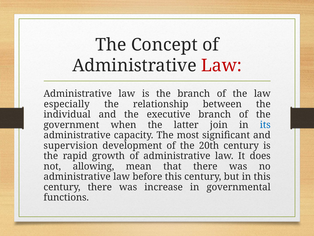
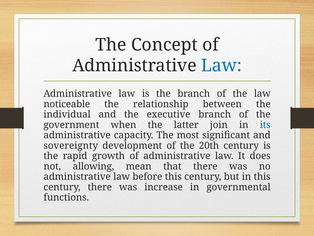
Law colour: red -> blue (221, 66)
especially: especially -> noticeable (67, 104)
supervision: supervision -> sovereignty (71, 145)
